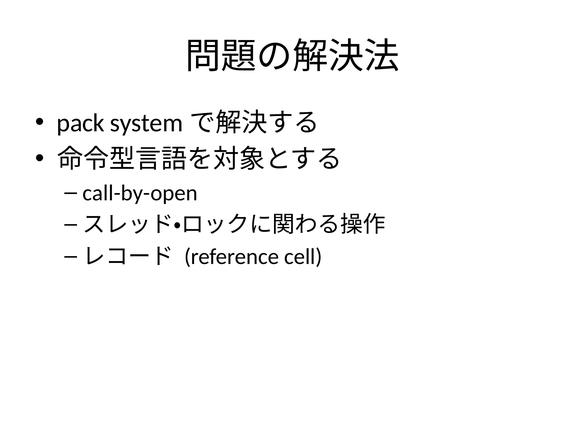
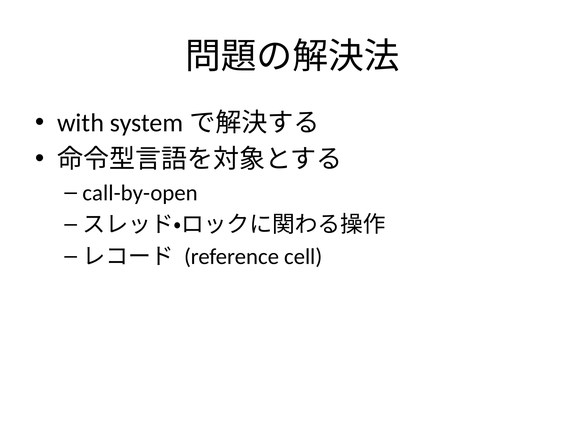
pack: pack -> with (81, 123)
